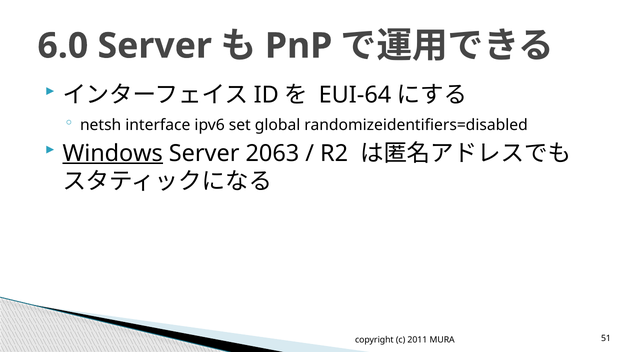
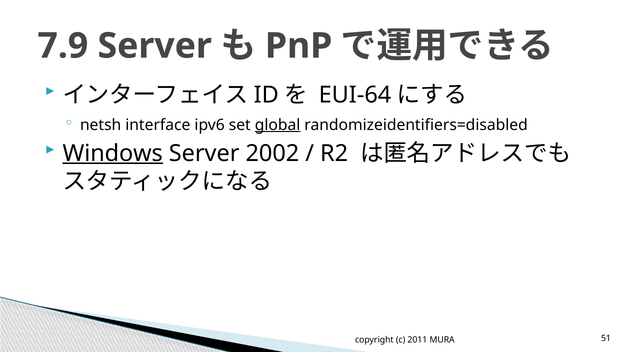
6.0: 6.0 -> 7.9 (63, 46)
global underline: none -> present (278, 125)
2063: 2063 -> 2002 (272, 153)
